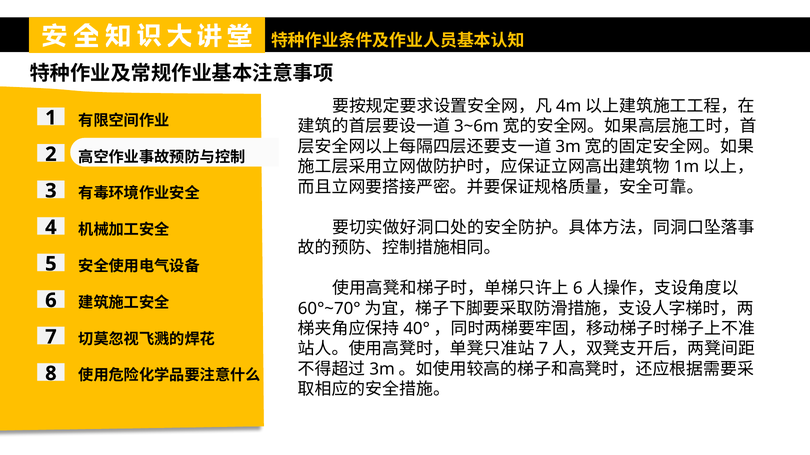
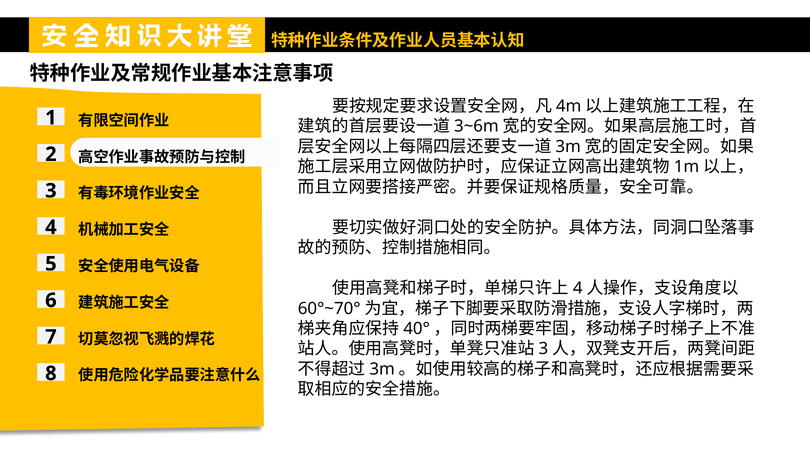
6: 6 -> 4 (578, 289)
7: 7 -> 3 (543, 349)
